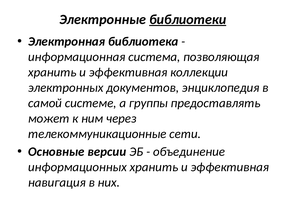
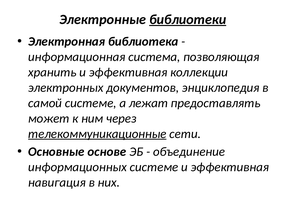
группы: группы -> лежат (148, 103)
телекоммуникационные underline: none -> present (97, 134)
версии: версии -> основе (107, 152)
информационных хранить: хранить -> системе (154, 168)
